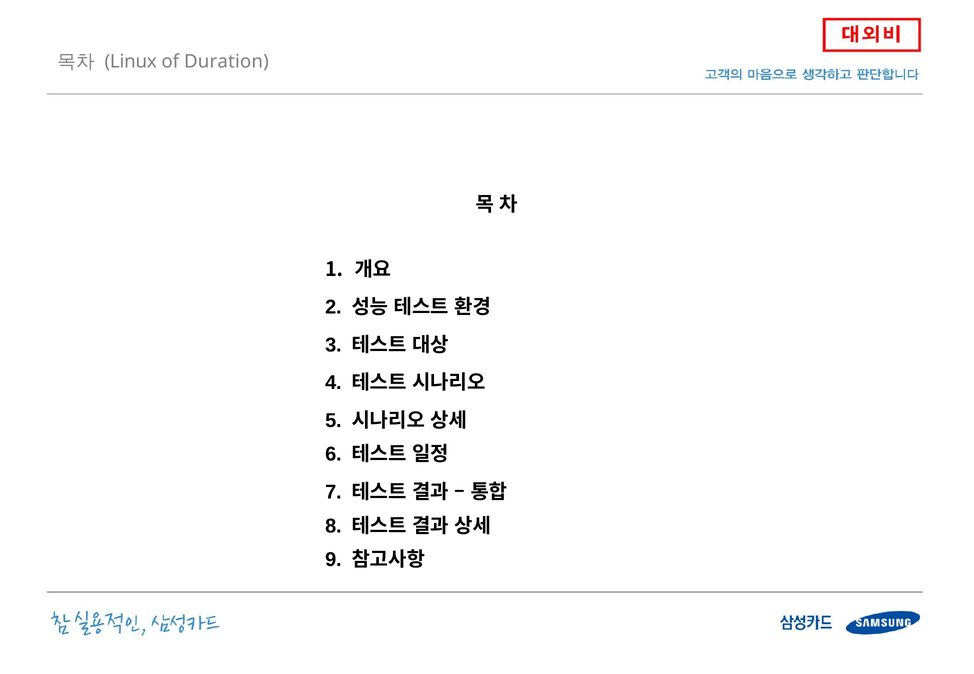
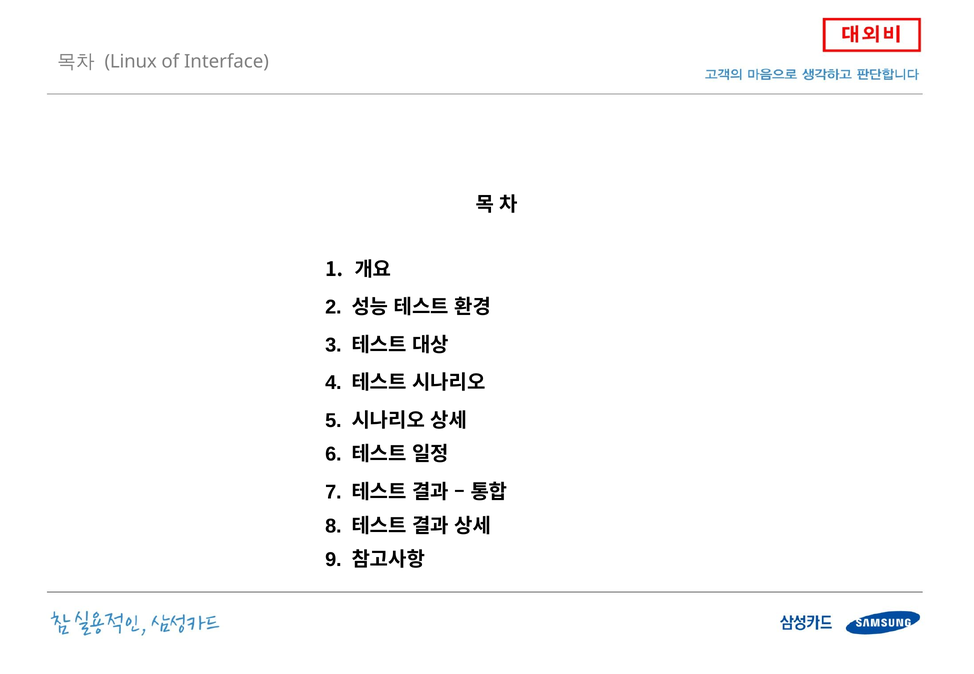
Duration: Duration -> Interface (226, 62)
